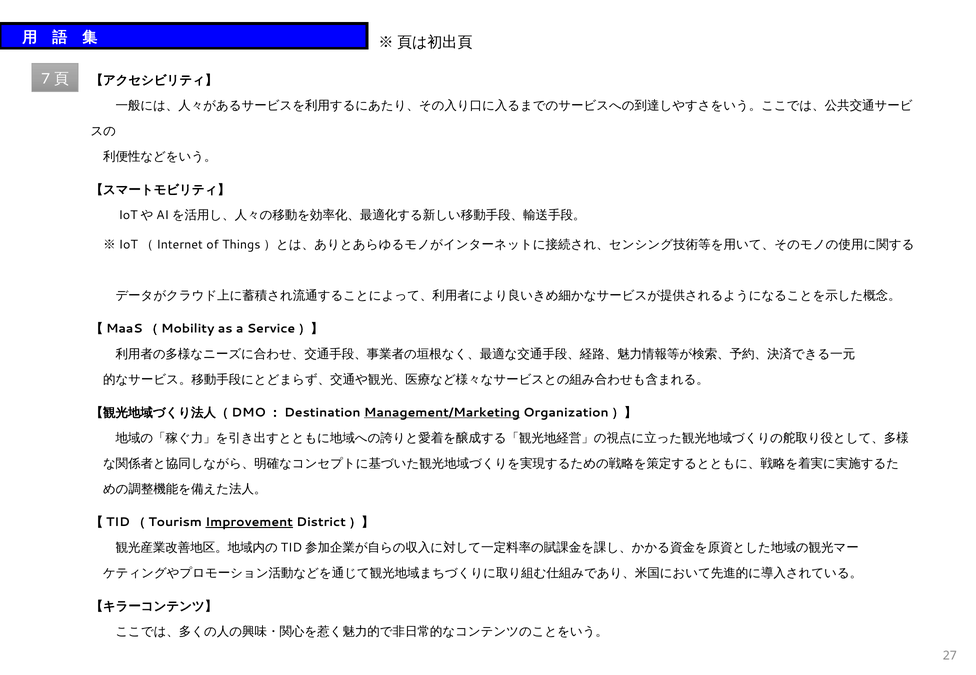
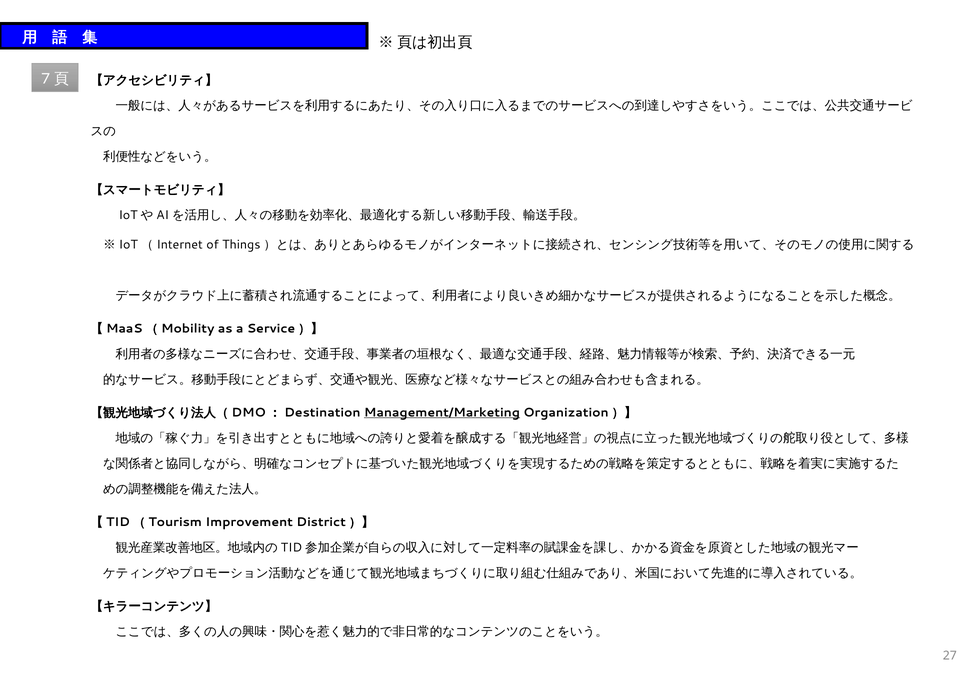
Improvement underline: present -> none (249, 523)
